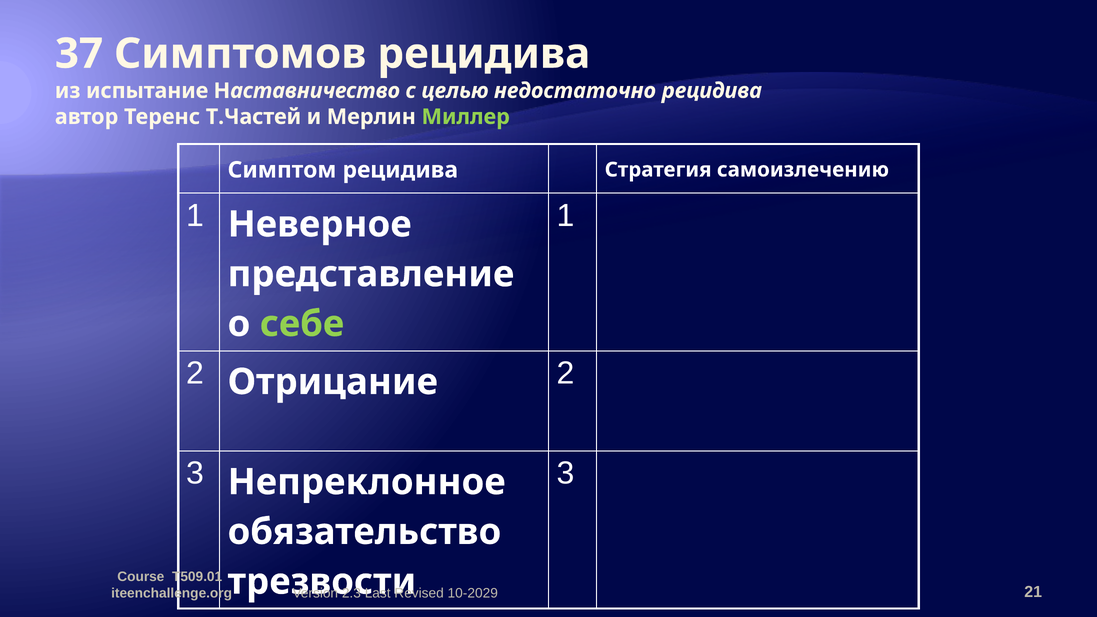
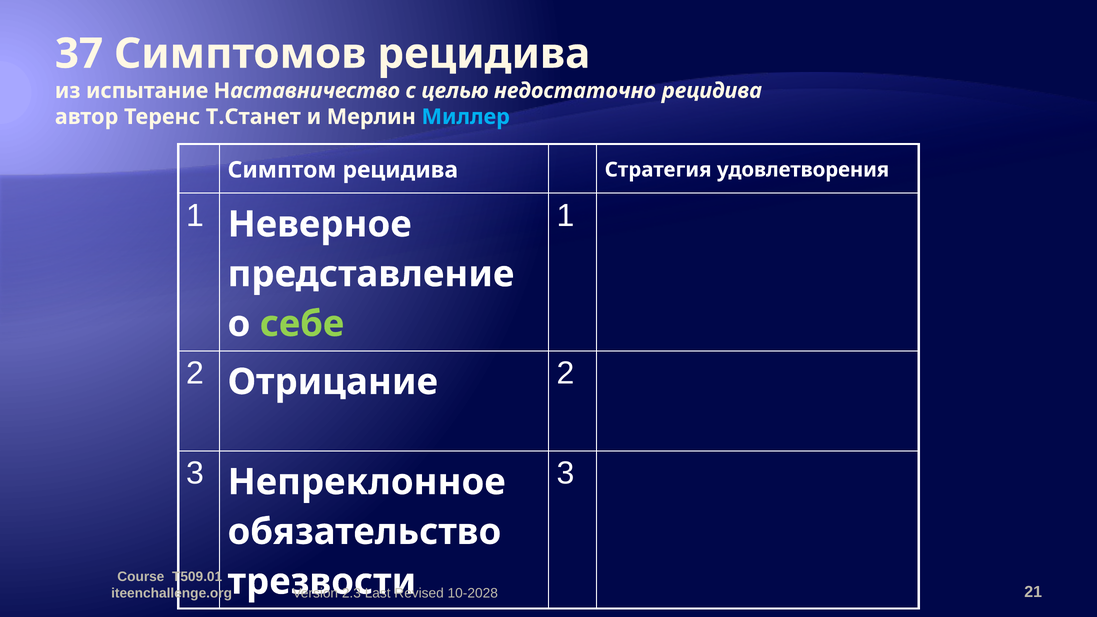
Т.Частей: Т.Частей -> Т.Станет (253, 117)
Миллер colour: light green -> light blue (466, 117)
самоизлечению: самоизлечению -> удовлетворения (803, 170)
10-2029: 10-2029 -> 10-2028 (473, 593)
